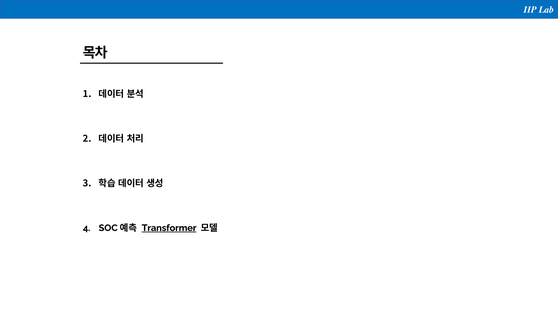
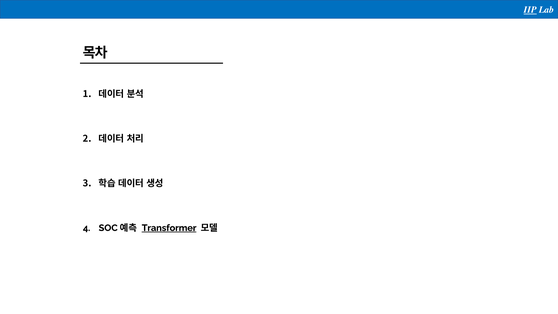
IIP underline: none -> present (530, 10)
